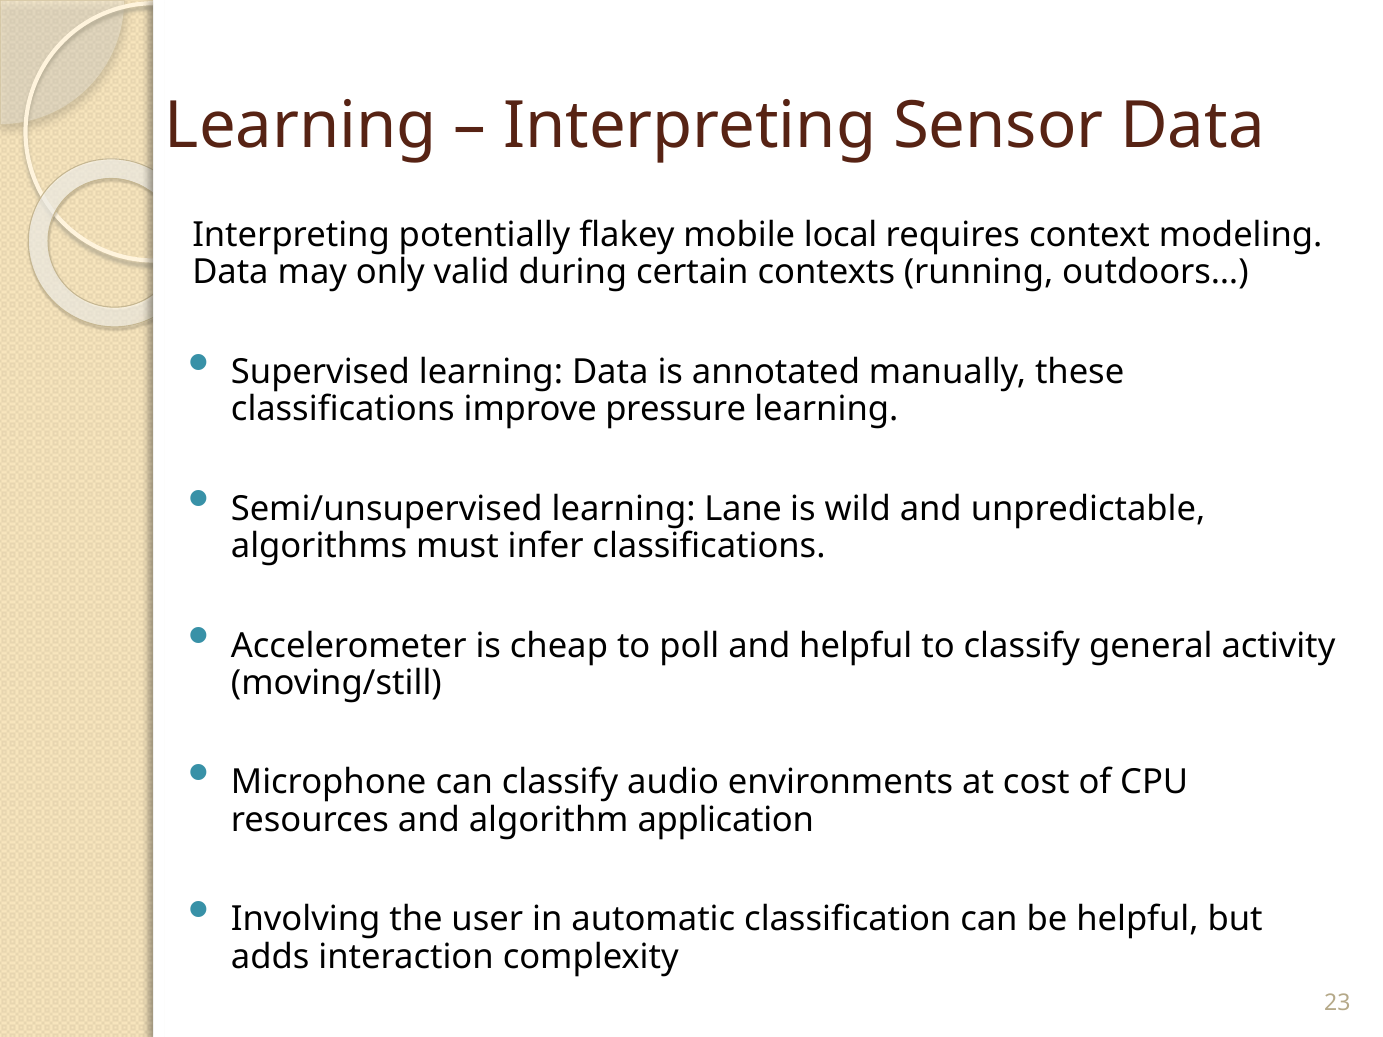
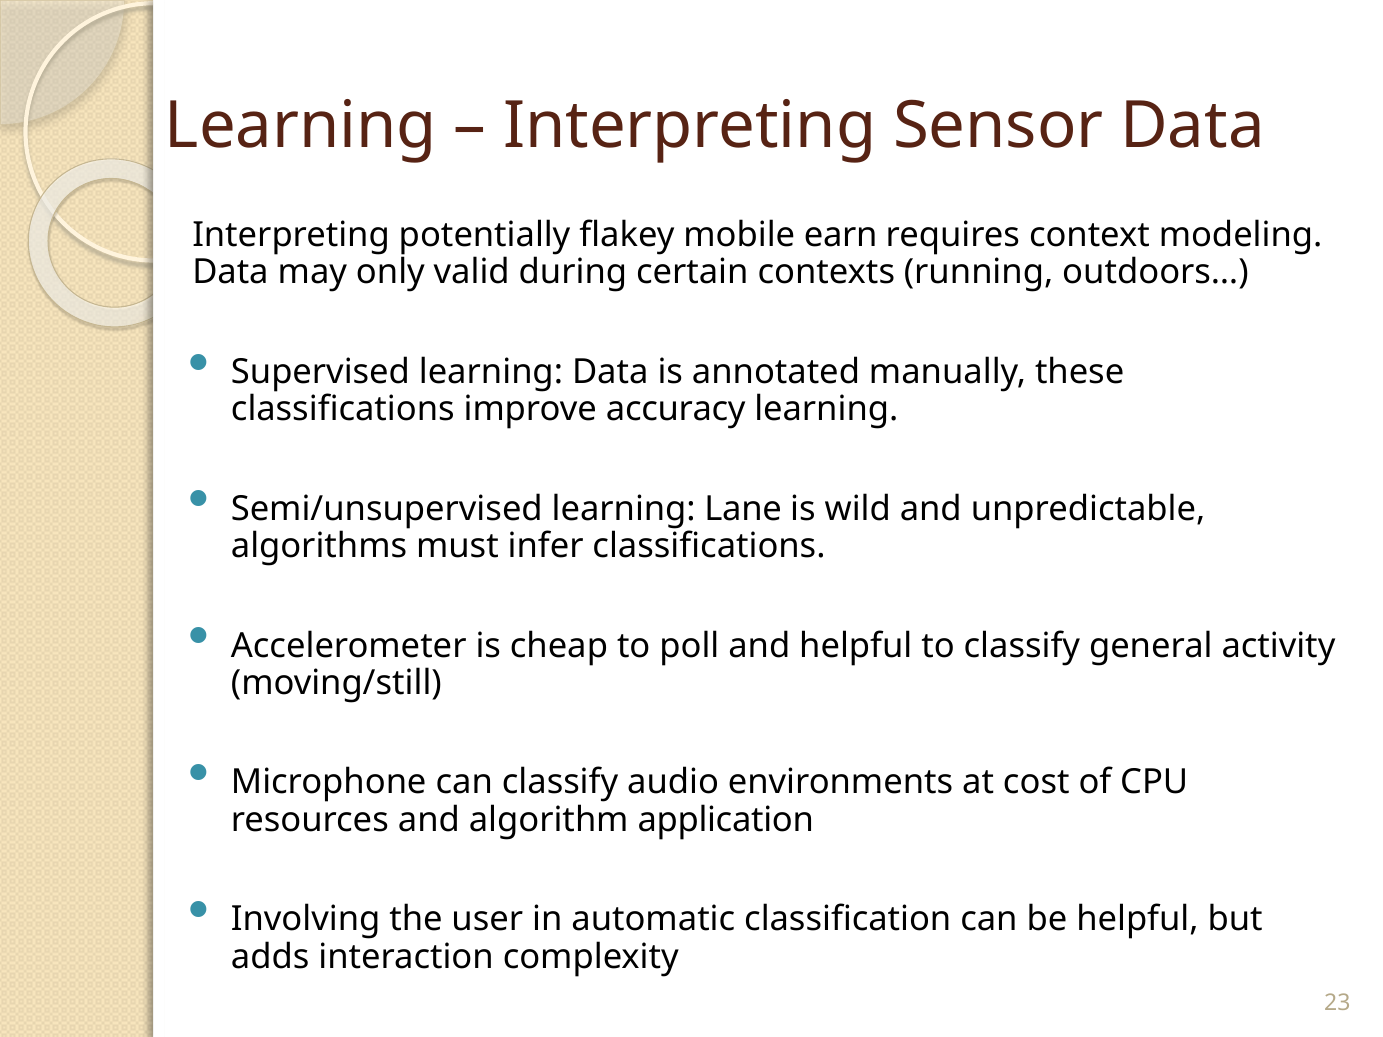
local: local -> earn (841, 235)
pressure: pressure -> accuracy (676, 409)
